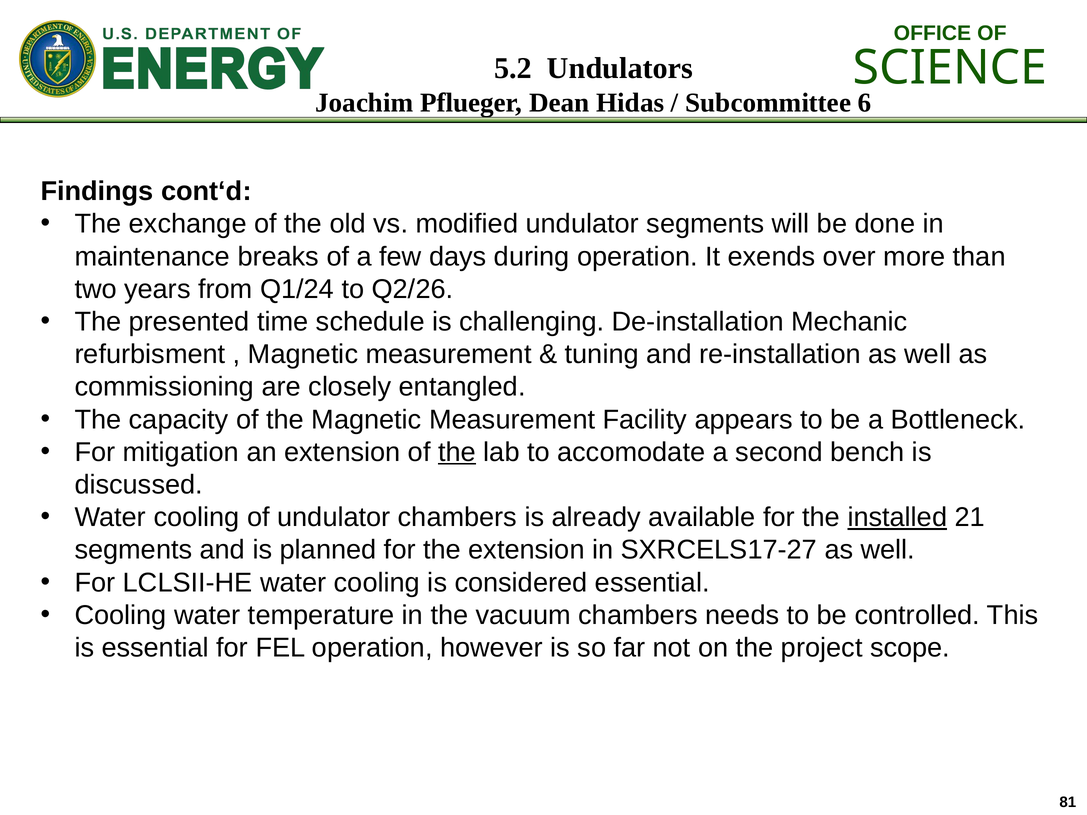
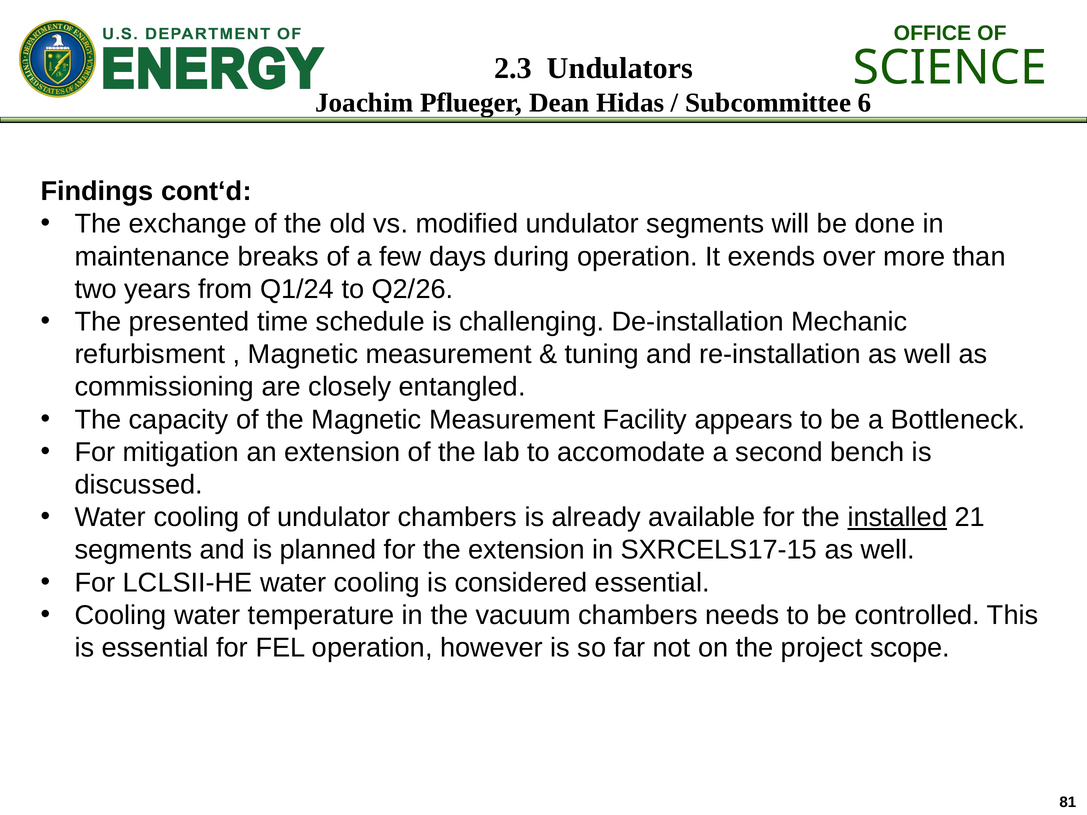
5.2: 5.2 -> 2.3 (513, 68)
the underline: present -> none (457, 452)
SXRCELS17-27: SXRCELS17-27 -> SXRCELS17-15 (719, 550)
